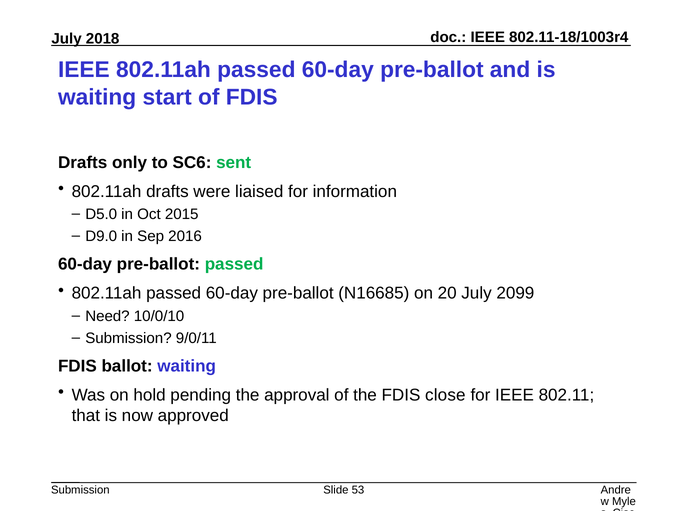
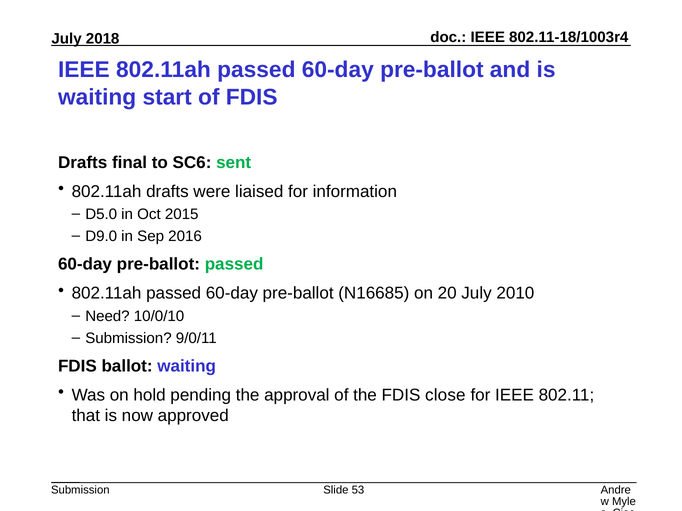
only: only -> final (130, 163)
2099: 2099 -> 2010 (515, 294)
